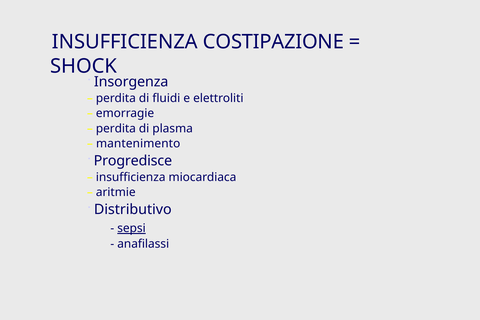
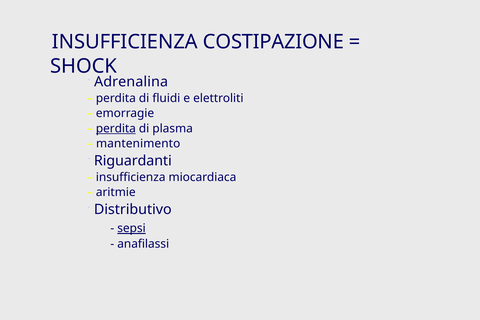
Insorgenza: Insorgenza -> Adrenalina (131, 82)
perdita underline: none -> present (116, 128)
Progredisce: Progredisce -> Riguardanti (133, 161)
